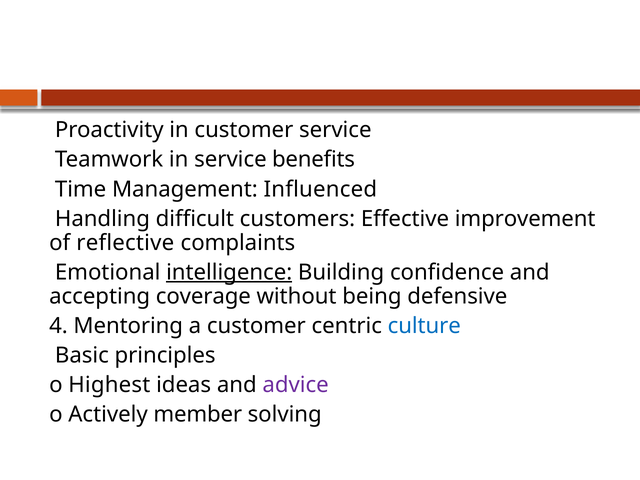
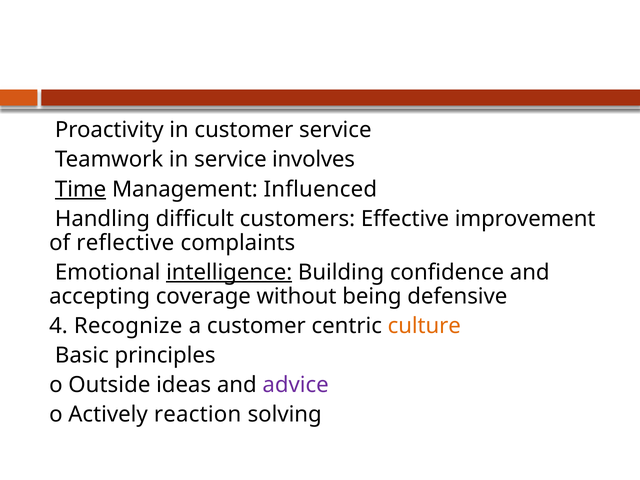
benefits: benefits -> involves (313, 160)
Time underline: none -> present (81, 189)
Mentoring: Mentoring -> Recognize (128, 326)
culture colour: blue -> orange (424, 326)
Highest: Highest -> Outside (109, 385)
member: member -> reaction (198, 415)
